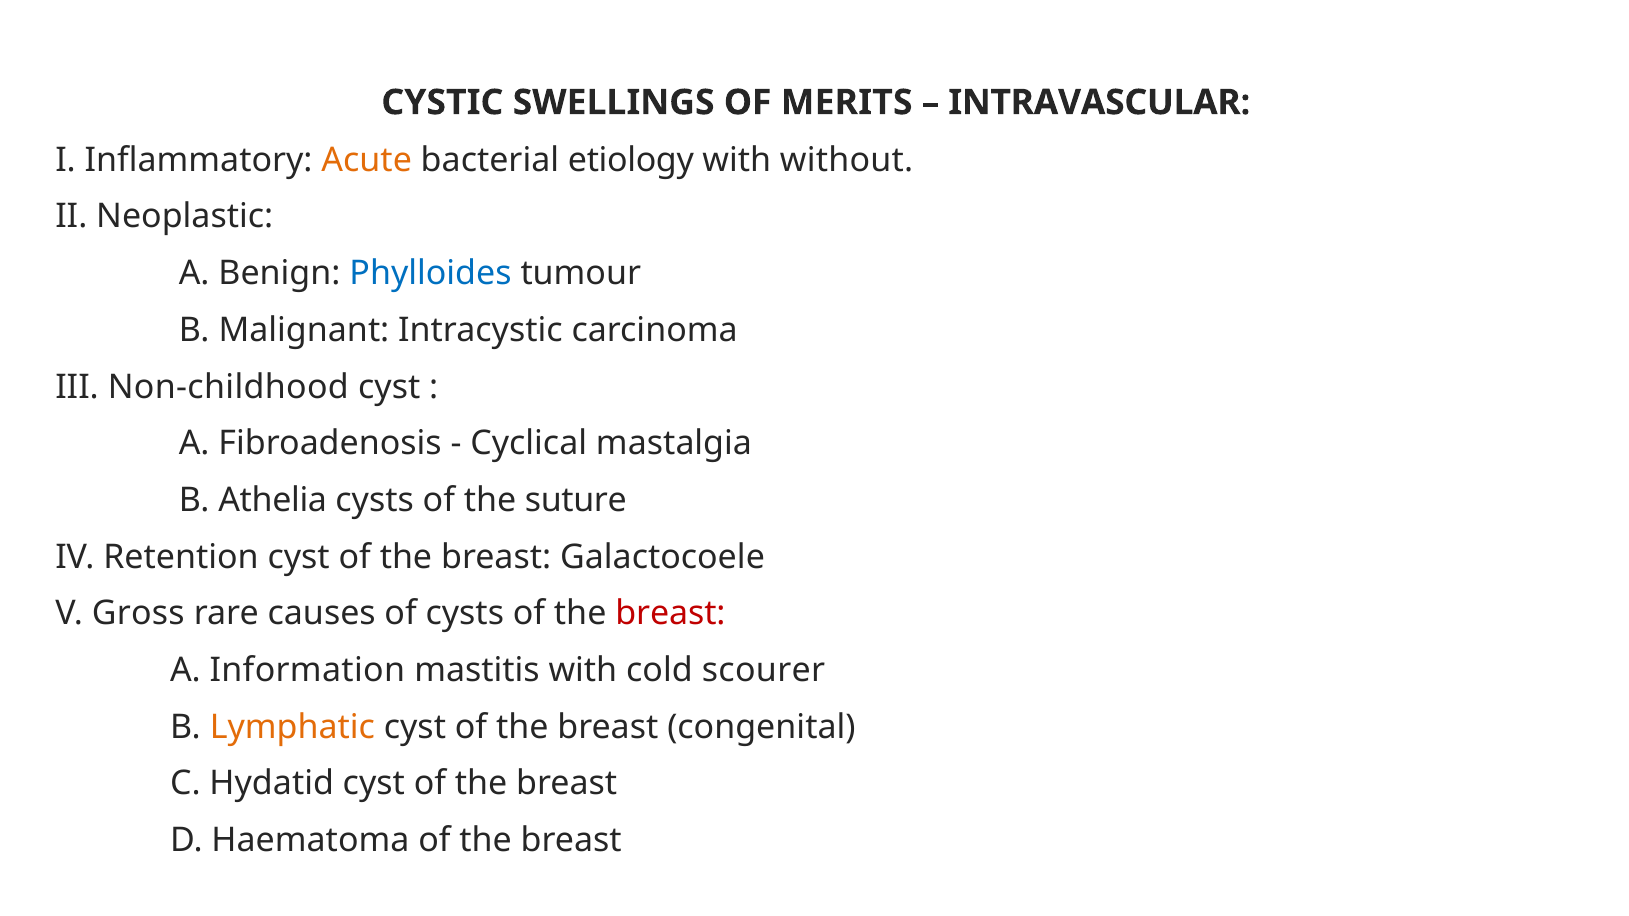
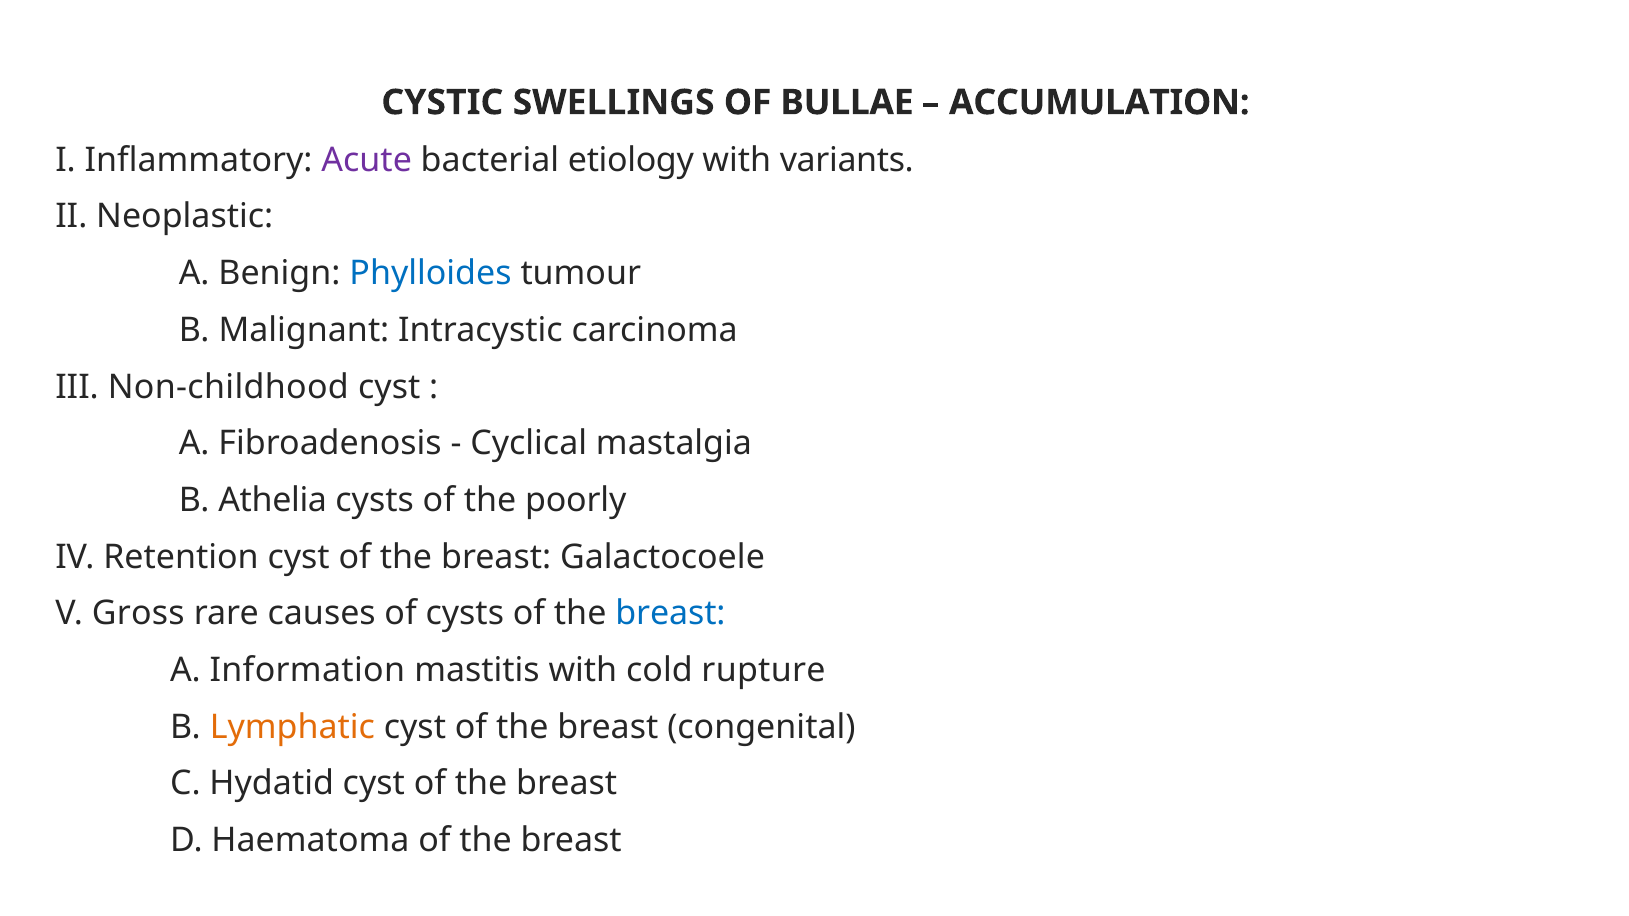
MERITS: MERITS -> BULLAE (847, 103)
INTRAVASCULAR: INTRAVASCULAR -> ACCUMULATION (1099, 103)
Acute colour: orange -> purple (367, 160)
without: without -> variants (847, 160)
suture: suture -> poorly (576, 500)
breast colour: red -> blue (670, 614)
scourer: scourer -> rupture (763, 671)
